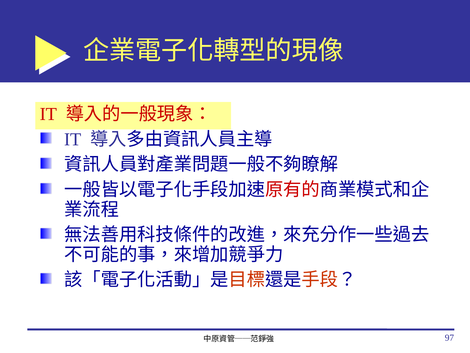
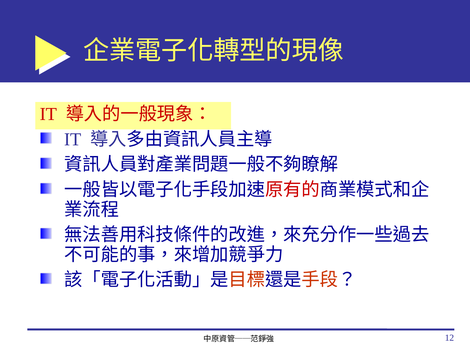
97: 97 -> 12 (449, 337)
